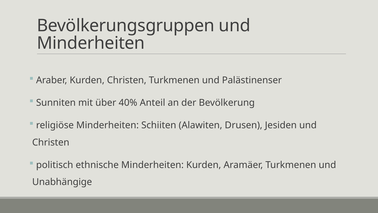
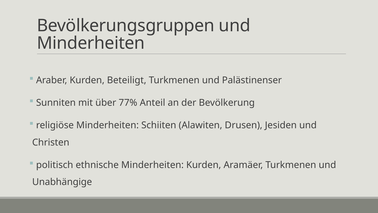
Kurden Christen: Christen -> Beteiligt (127, 80)
40%: 40% -> 77% (128, 103)
